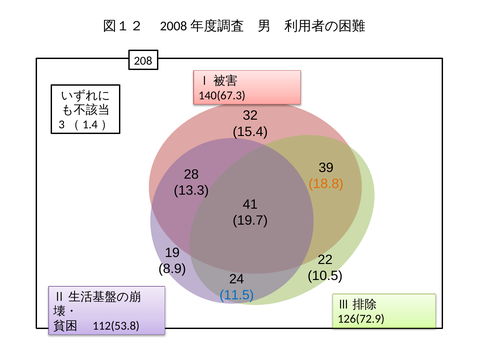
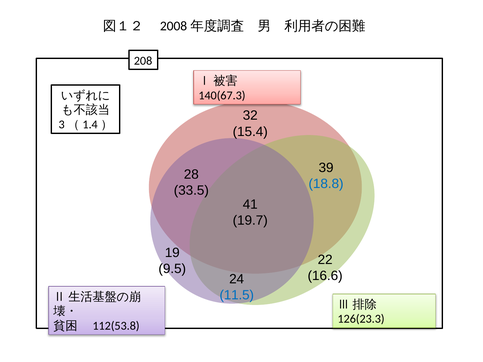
18.8 colour: orange -> blue (326, 184)
13.3: 13.3 -> 33.5 (191, 191)
8.9: 8.9 -> 9.5 (172, 269)
10.5: 10.5 -> 16.6 (325, 276)
126(72.9: 126(72.9 -> 126(23.3 (361, 319)
